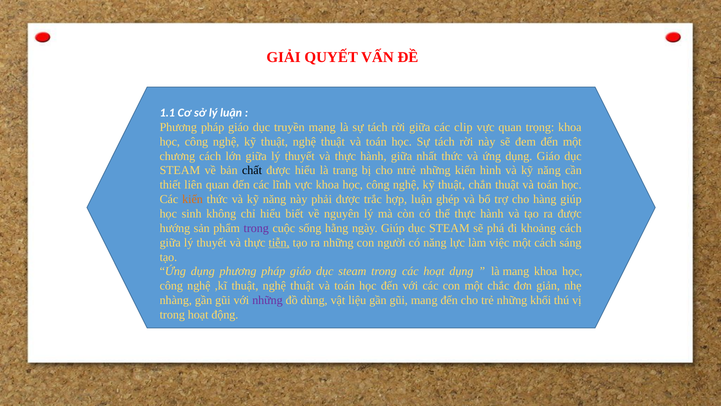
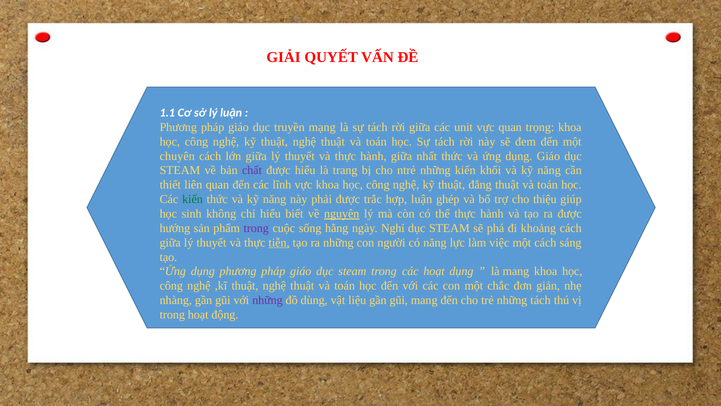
clip: clip -> unit (463, 127)
chương: chương -> chuyên (177, 156)
chất colour: black -> purple (252, 170)
hình: hình -> khối (491, 170)
chắn: chắn -> đẳng (480, 185)
kiến colour: orange -> green (193, 199)
hàng: hàng -> thiệu (545, 199)
nguyên underline: none -> present (342, 214)
ngày Giúp: Giúp -> Nghỉ (393, 228)
những khối: khối -> tách (541, 300)
